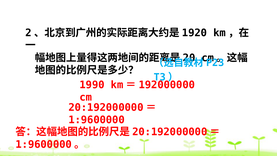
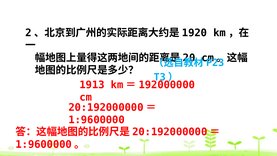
1990: 1990 -> 1913 (92, 85)
